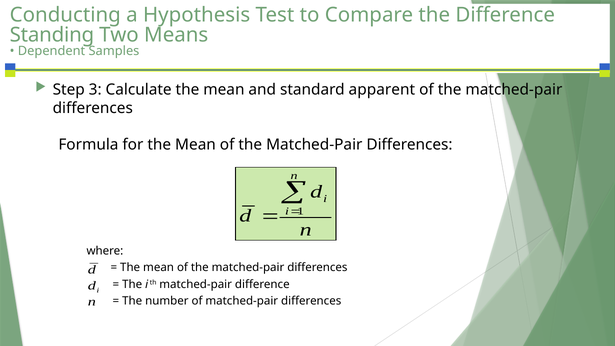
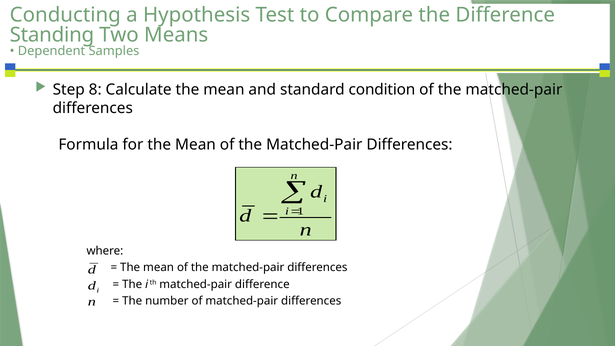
3: 3 -> 8 (95, 89)
apparent: apparent -> condition (382, 89)
